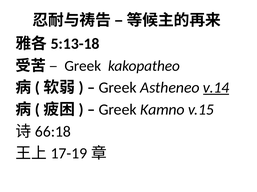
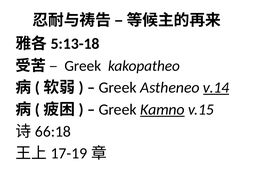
Kamno underline: none -> present (162, 110)
